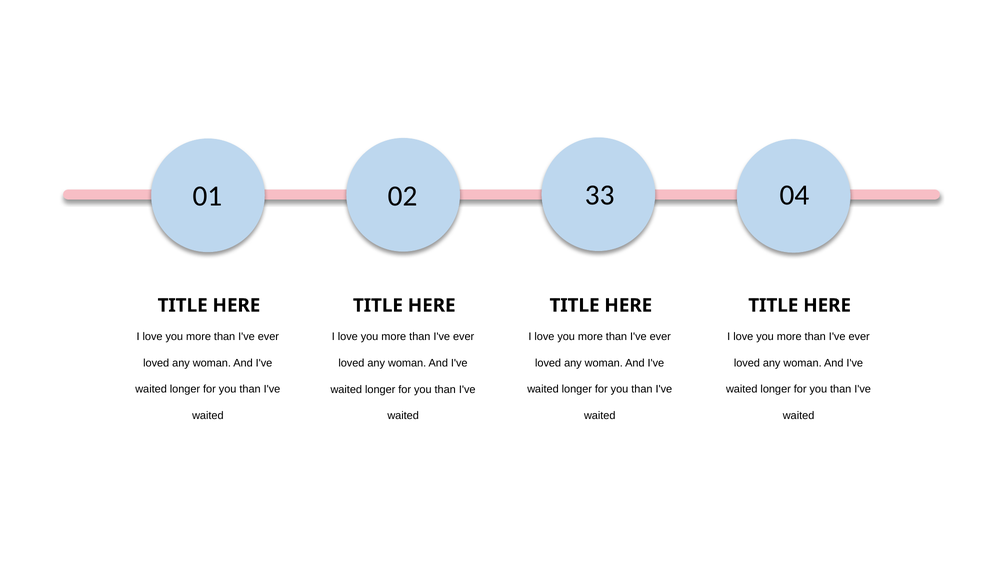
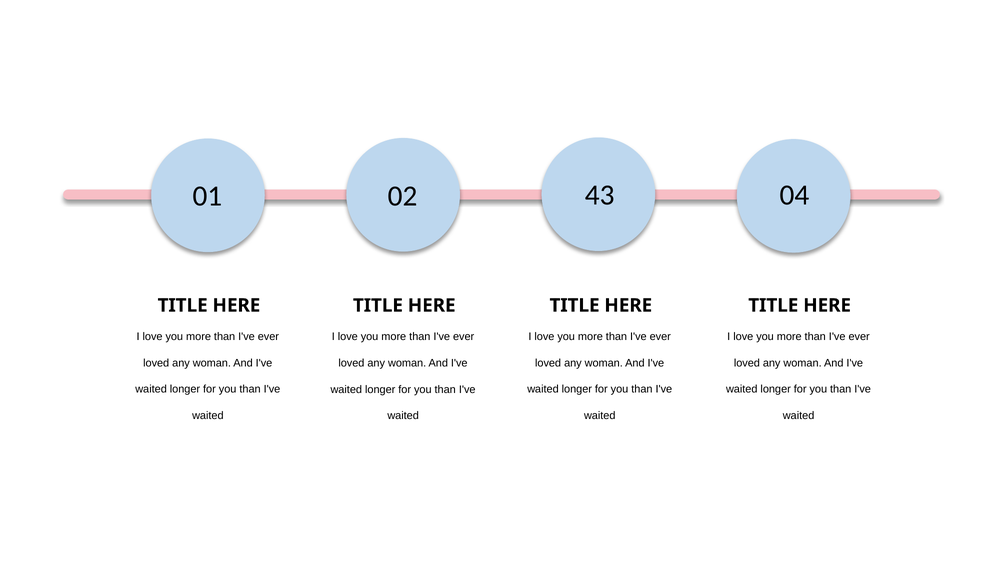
33: 33 -> 43 (600, 195)
